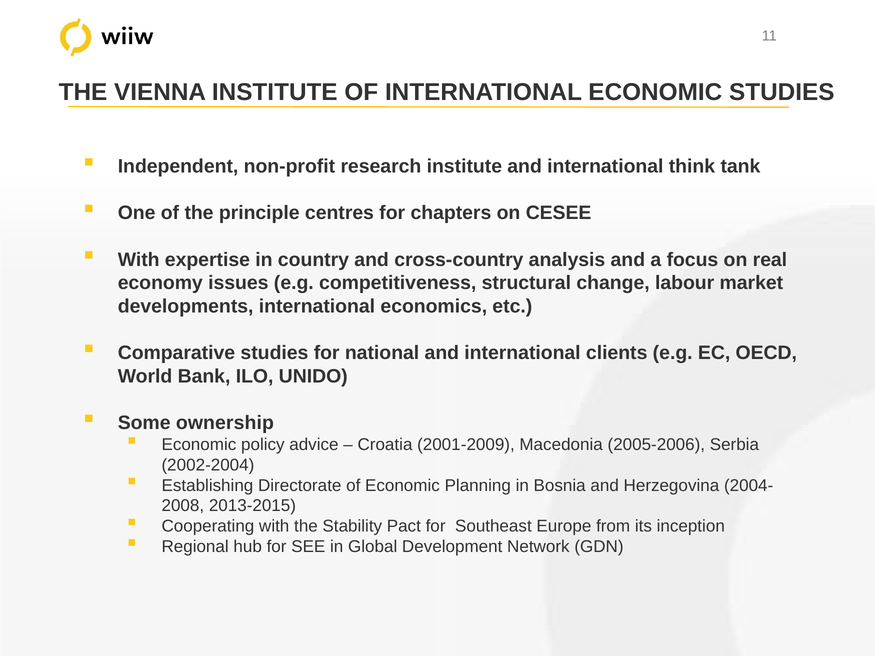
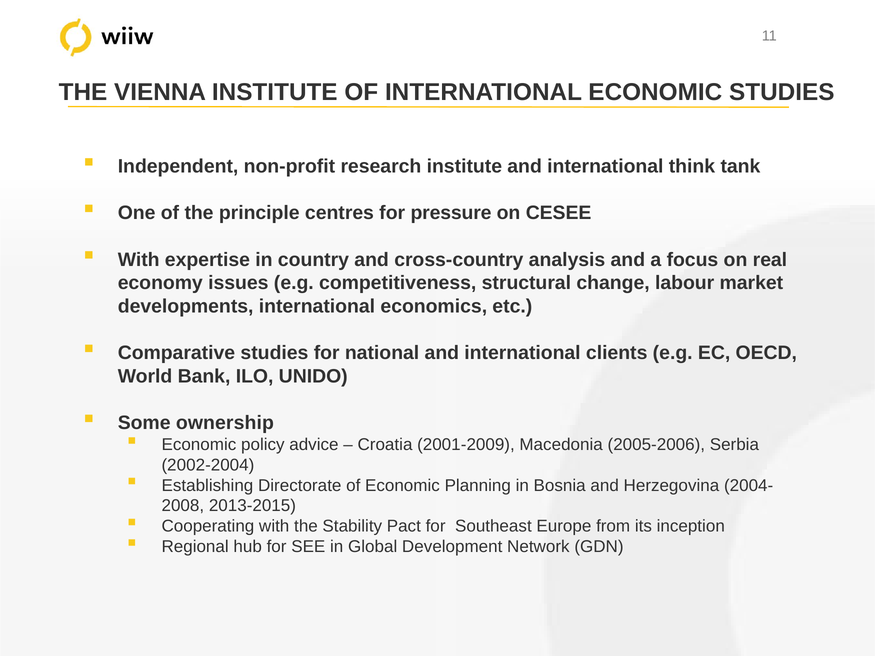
chapters: chapters -> pressure (451, 213)
